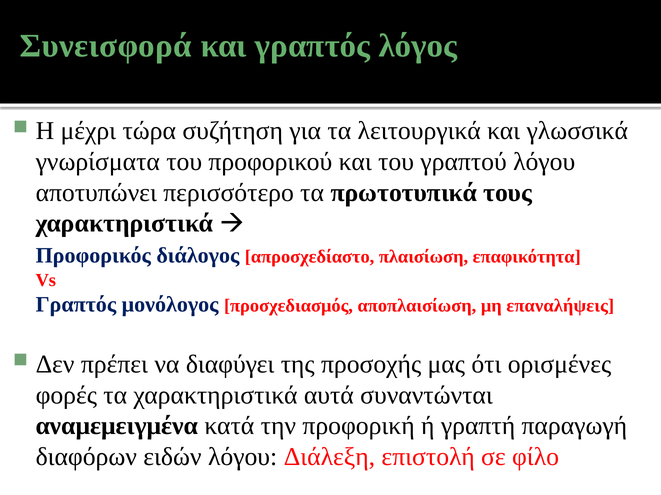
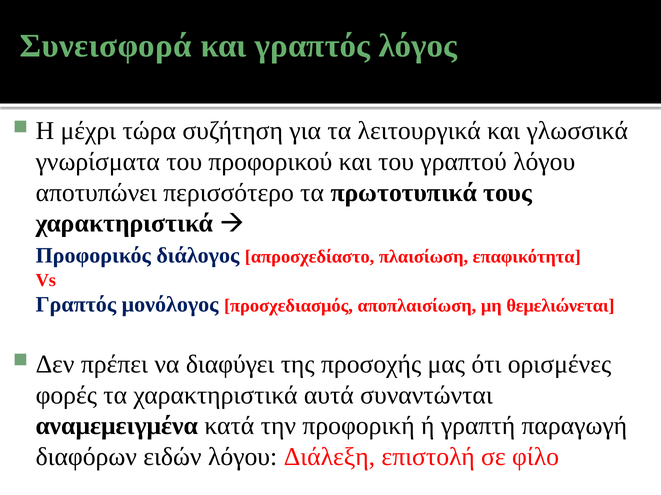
επαναλήψεις: επαναλήψεις -> θεμελιώνεται (560, 306)
